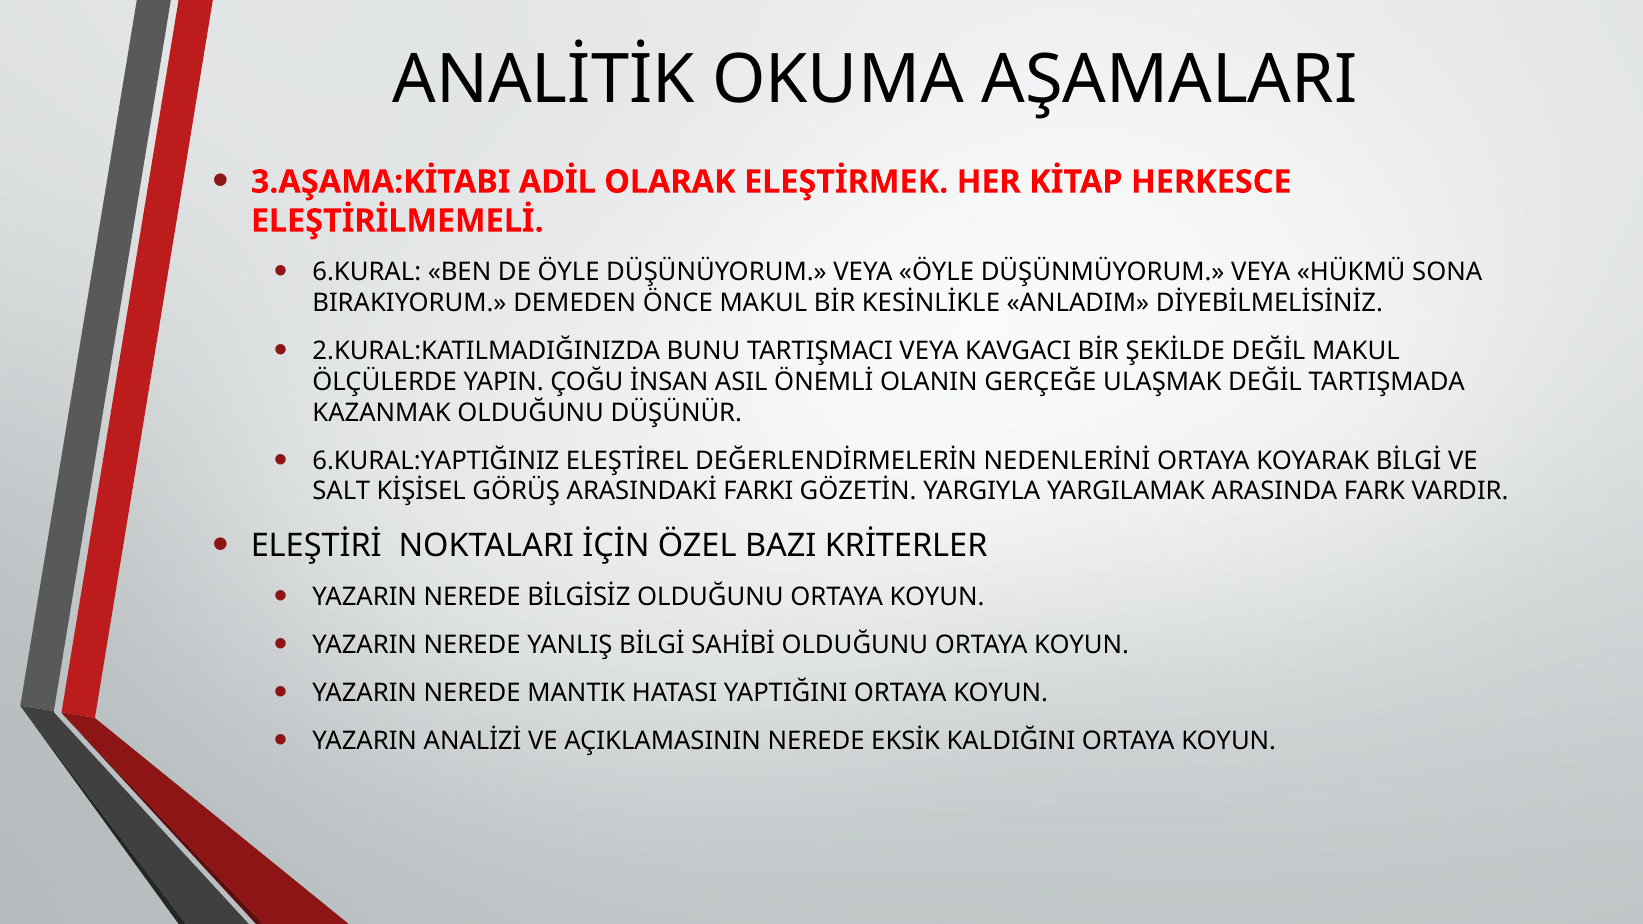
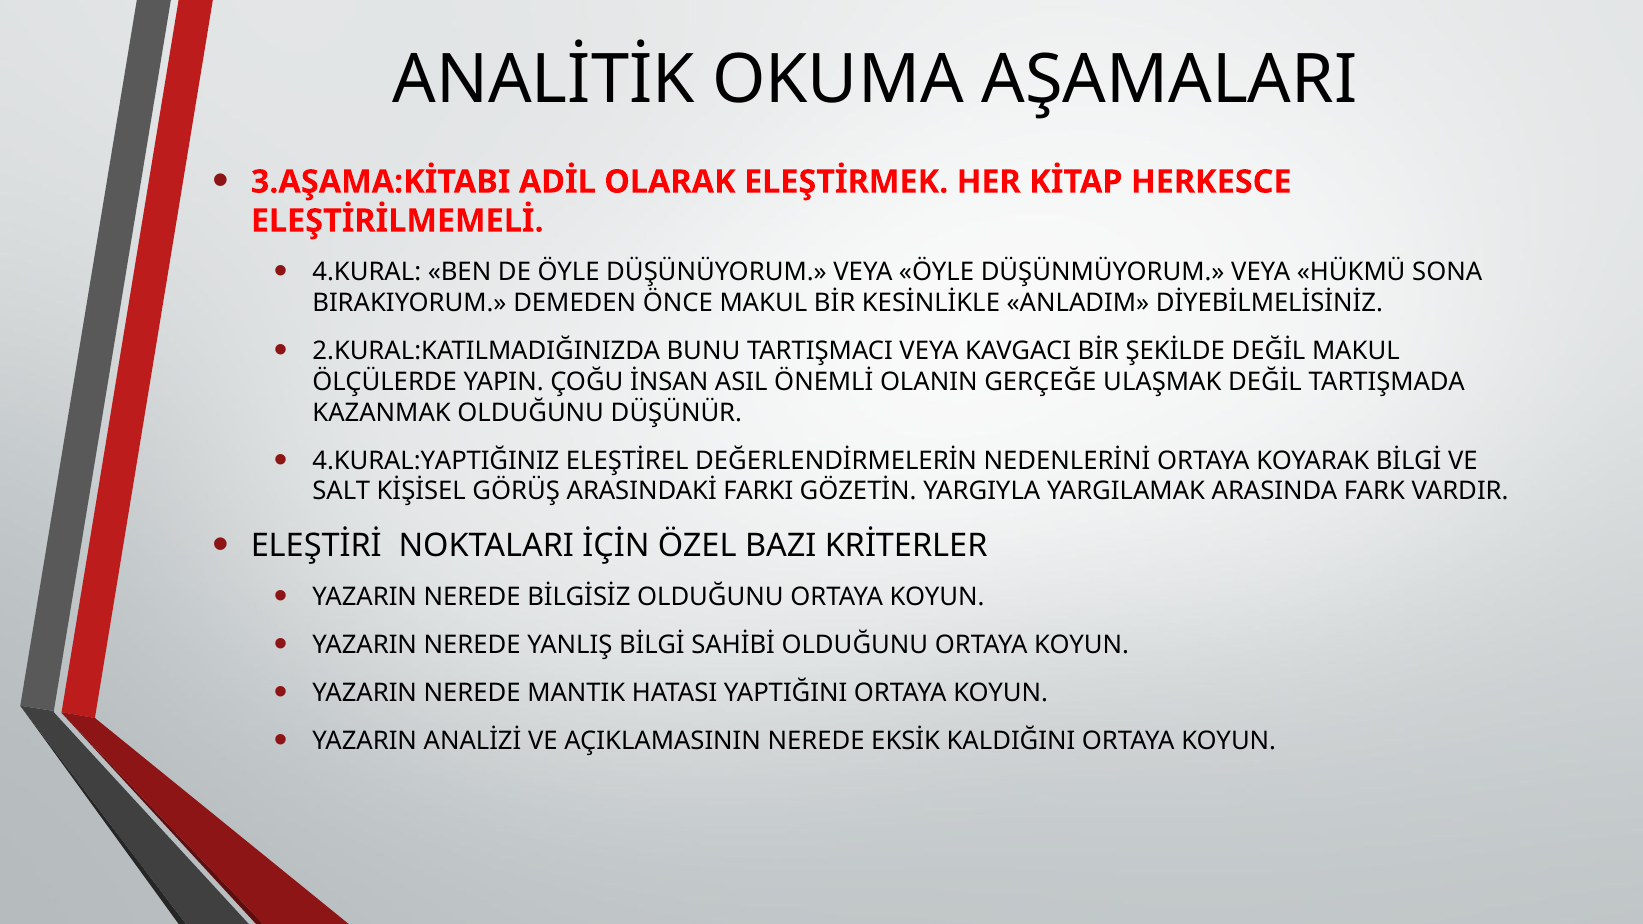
6.KURAL: 6.KURAL -> 4.KURAL (367, 272)
6.KURAL:YAPTIĞINIZ: 6.KURAL:YAPTIĞINIZ -> 4.KURAL:YAPTIĞINIZ (436, 461)
